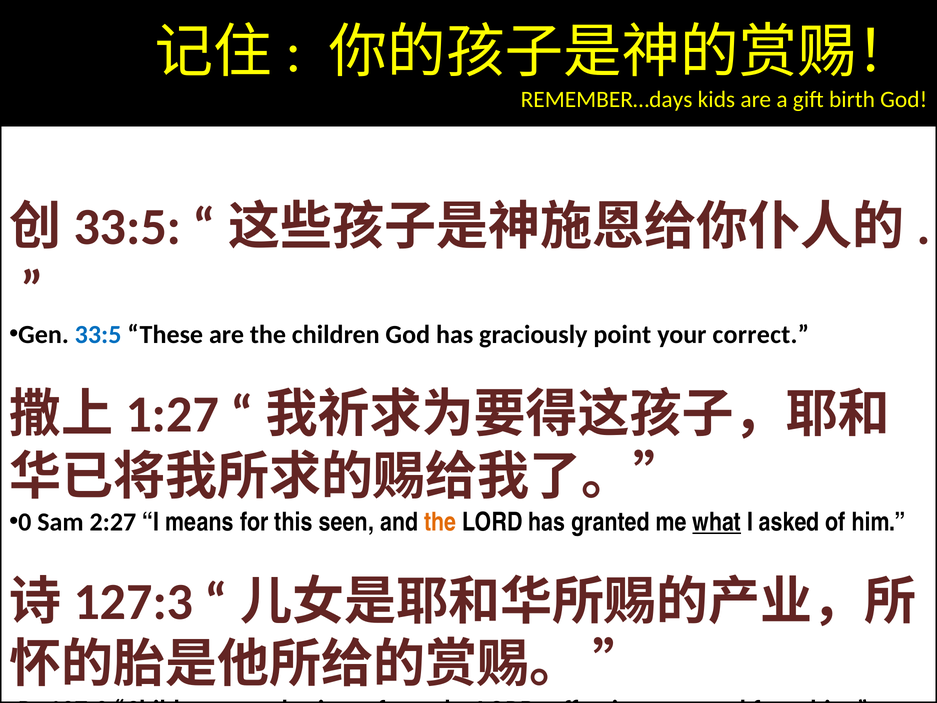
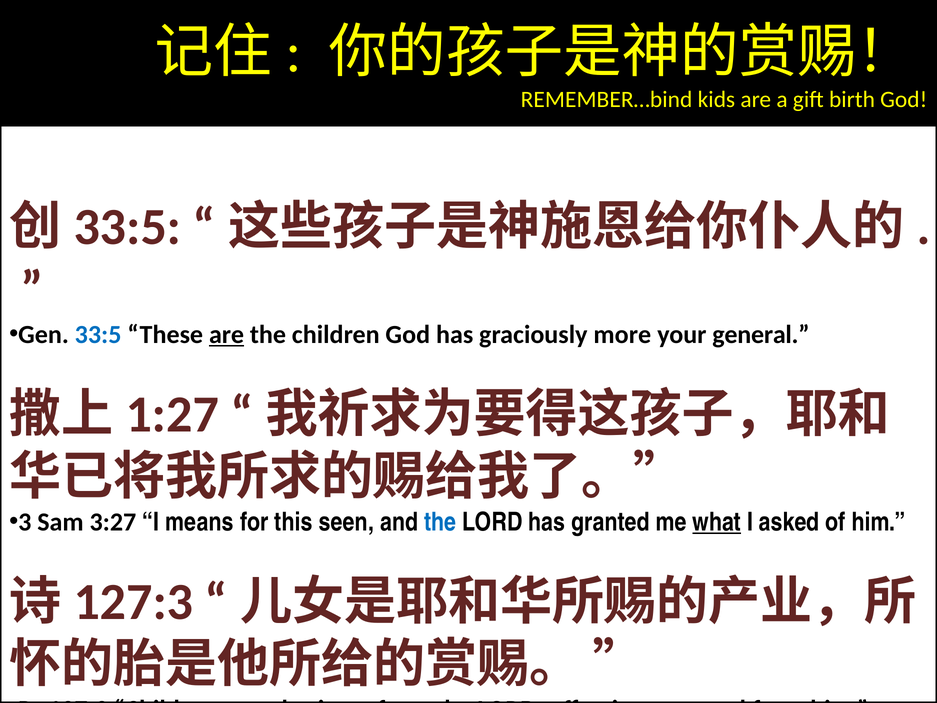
REMEMBER…days: REMEMBER…days -> REMEMBER…bind (607, 99)
are underline: none -> present (227, 334)
point: point -> more (622, 334)
correct: correct -> general (761, 334)
0: 0 -> 3 (25, 522)
2:27: 2:27 -> 3:27 (113, 522)
the colour: orange -> blue (440, 522)
